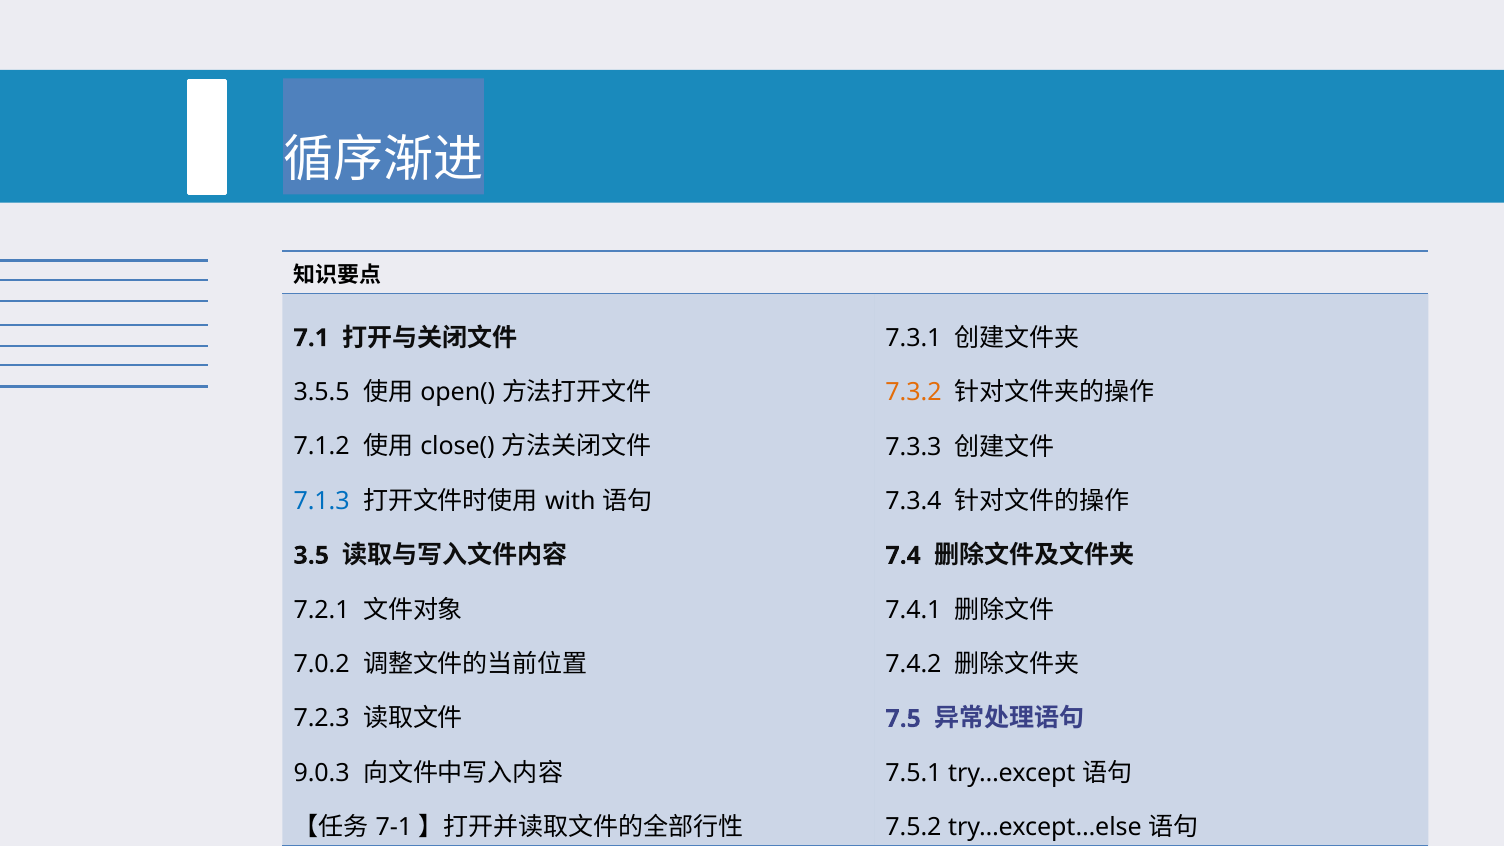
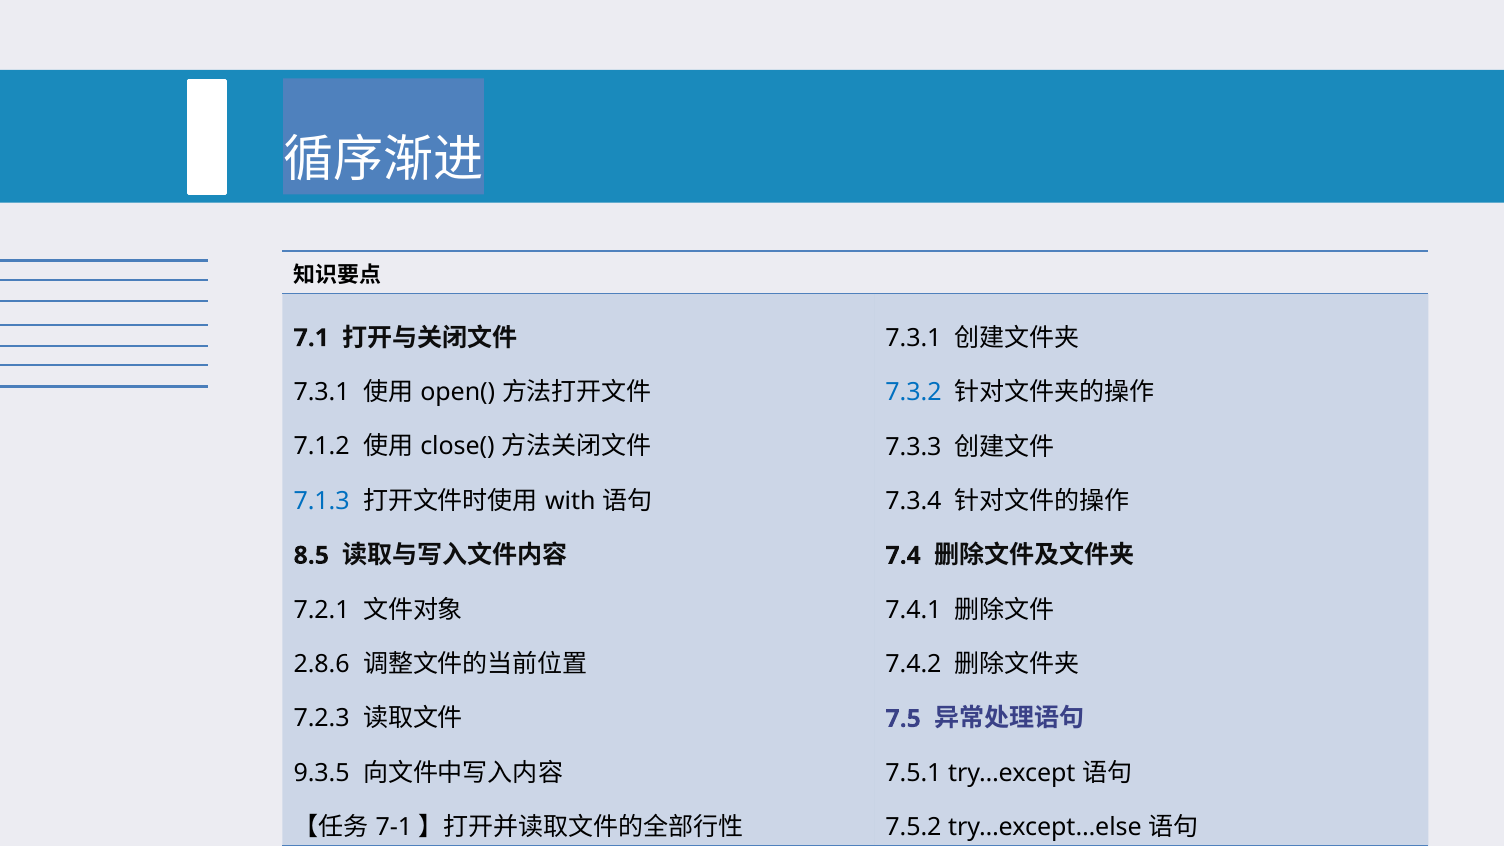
3.5.5: 3.5.5 -> 7.3.1 (322, 392)
7.3.2 colour: orange -> blue (914, 392)
3.5: 3.5 -> 8.5 (311, 555)
7.0.2: 7.0.2 -> 2.8.6 (322, 664)
9.0.3: 9.0.3 -> 9.3.5 (322, 773)
